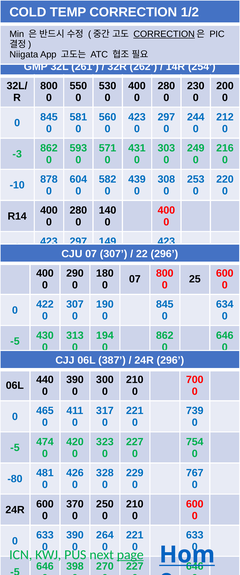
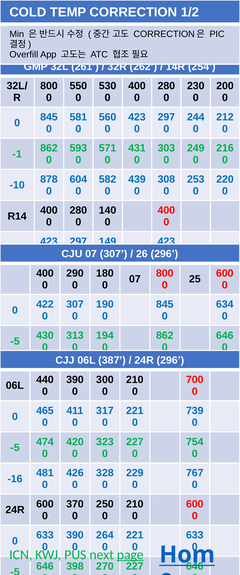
CORRECTION underline: present -> none (164, 34)
Niigata: Niigata -> Overfill (24, 54)
-3: -3 -> -1 (17, 154)
22: 22 -> 26 (142, 254)
-80: -80 -> -16 (15, 478)
